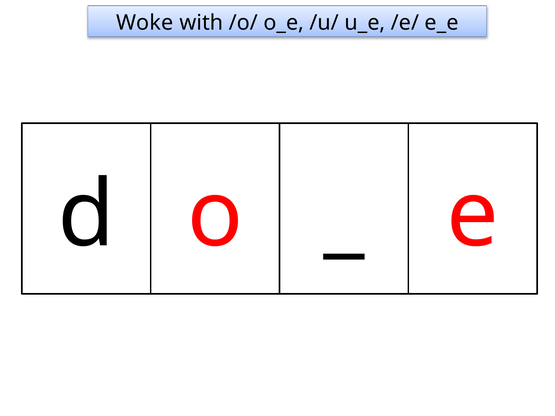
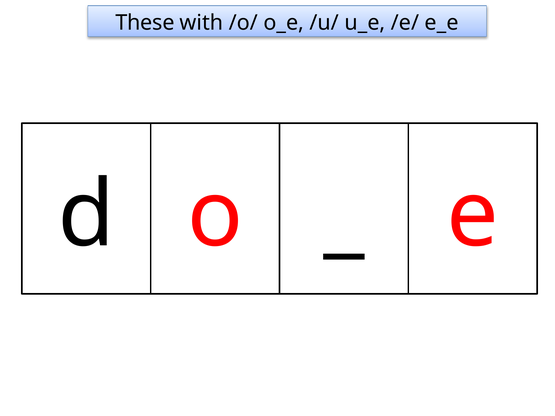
Woke: Woke -> These (145, 23)
